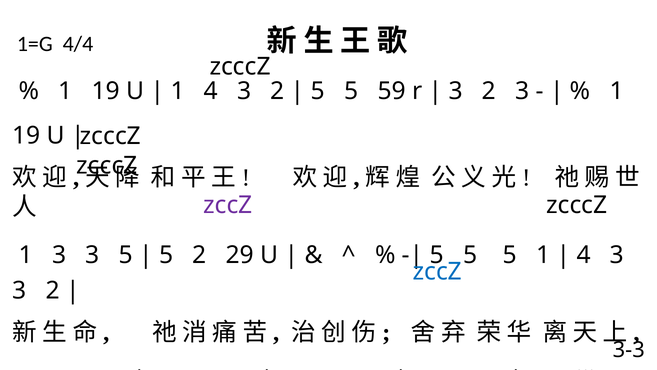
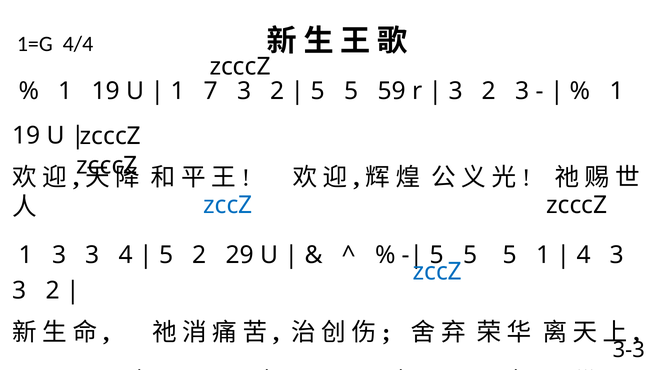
1 4: 4 -> 7 (211, 91)
zccZ colour: purple -> blue (228, 205)
3 3 5: 5 -> 4 (126, 255)
